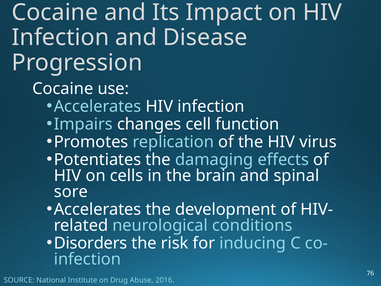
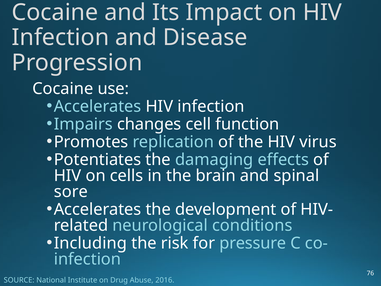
Disorders: Disorders -> Including (90, 243)
inducing: inducing -> pressure (253, 243)
